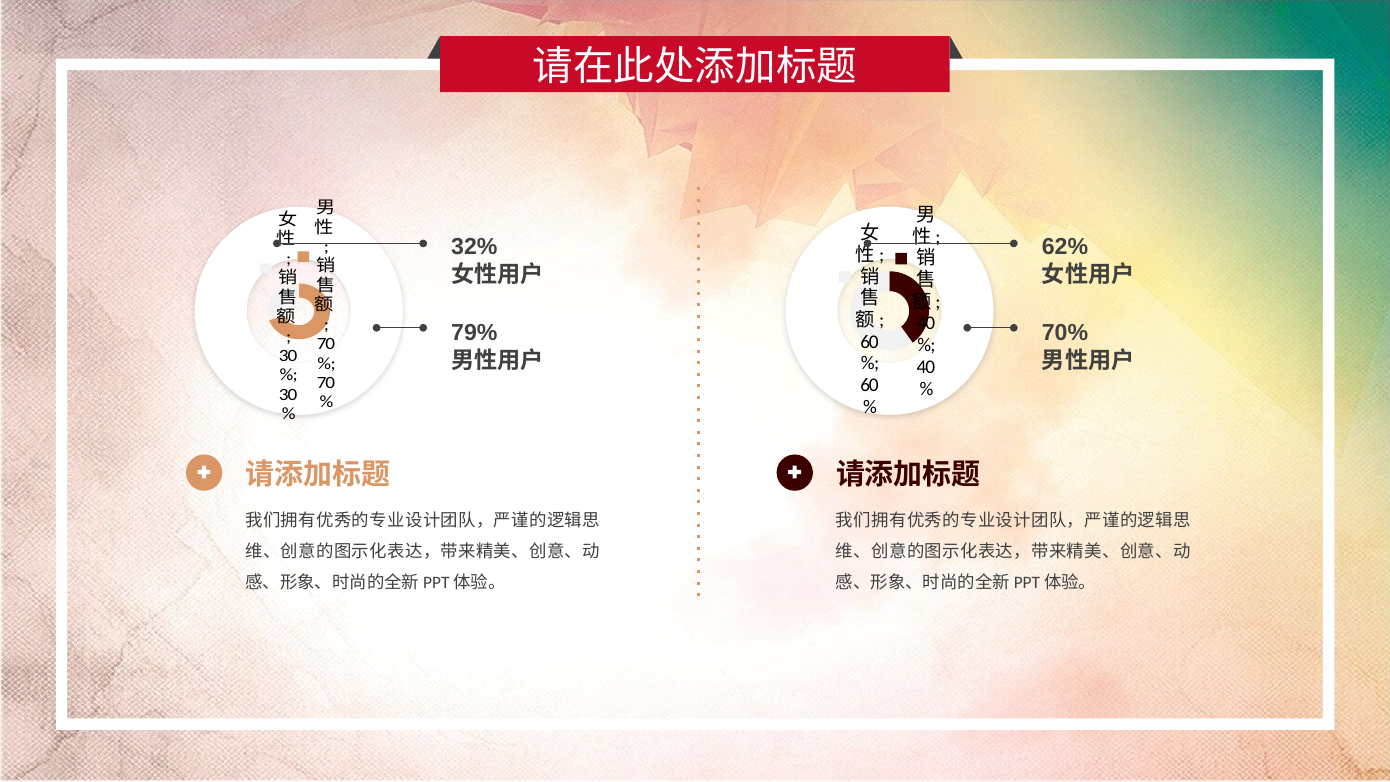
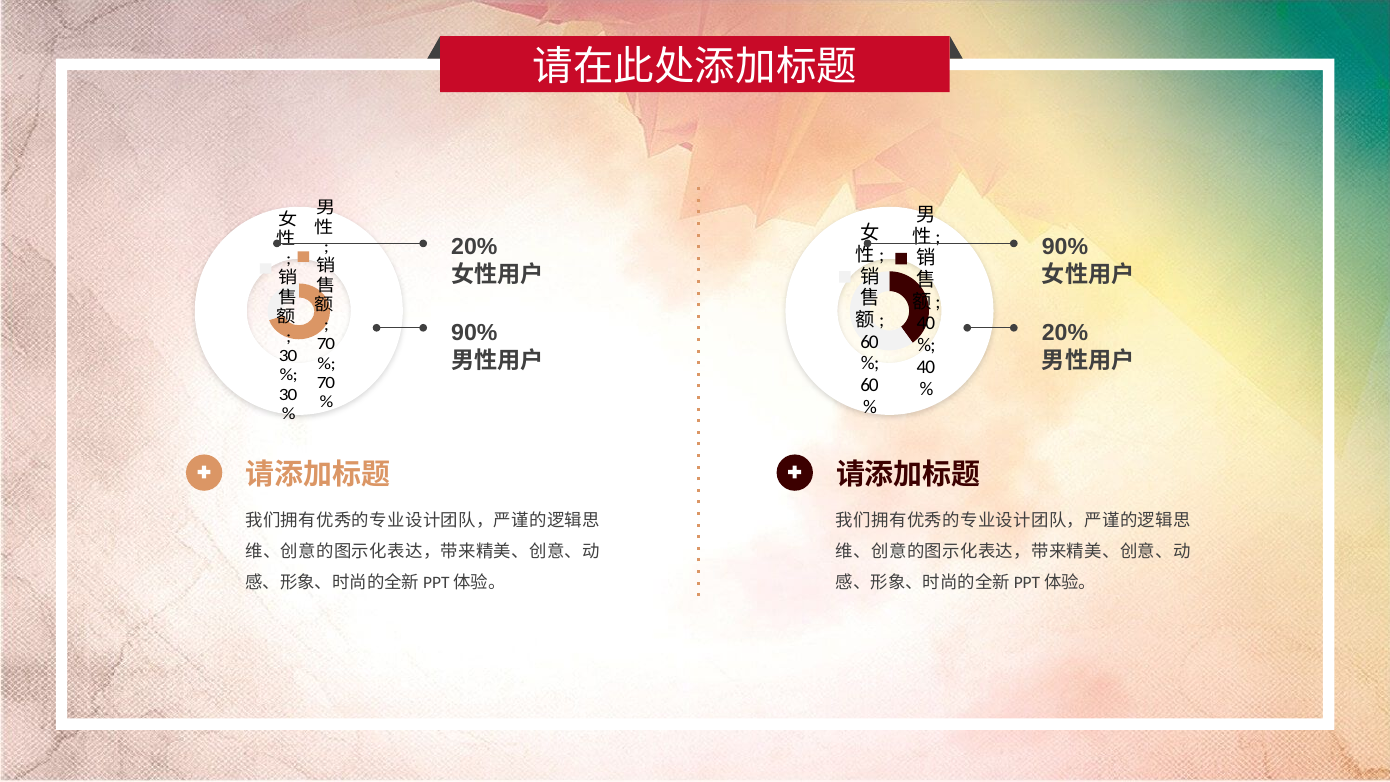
32%: 32% -> 20% (474, 247)
62%: 62% -> 90% (1065, 247)
79%: 79% -> 90% (474, 333)
70%: 70% -> 20% (1065, 333)
